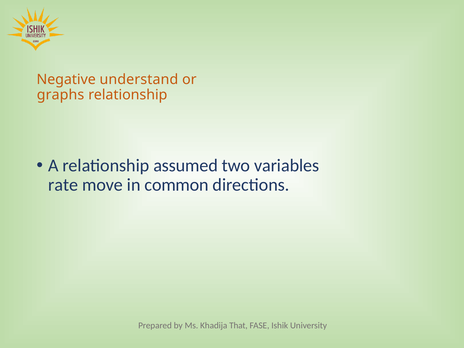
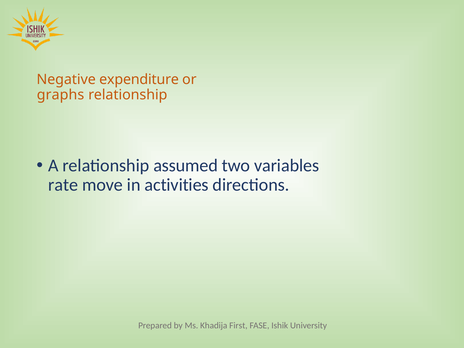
understand: understand -> expenditure (139, 80)
common: common -> activities (177, 185)
That: That -> First (238, 325)
